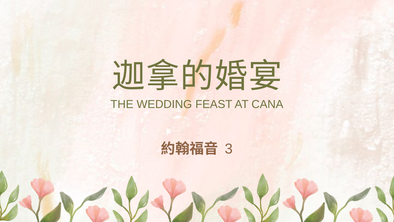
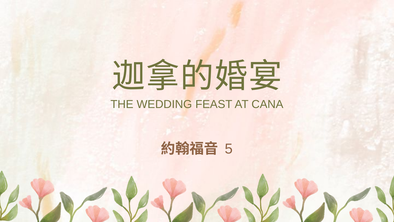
3: 3 -> 5 (229, 149)
